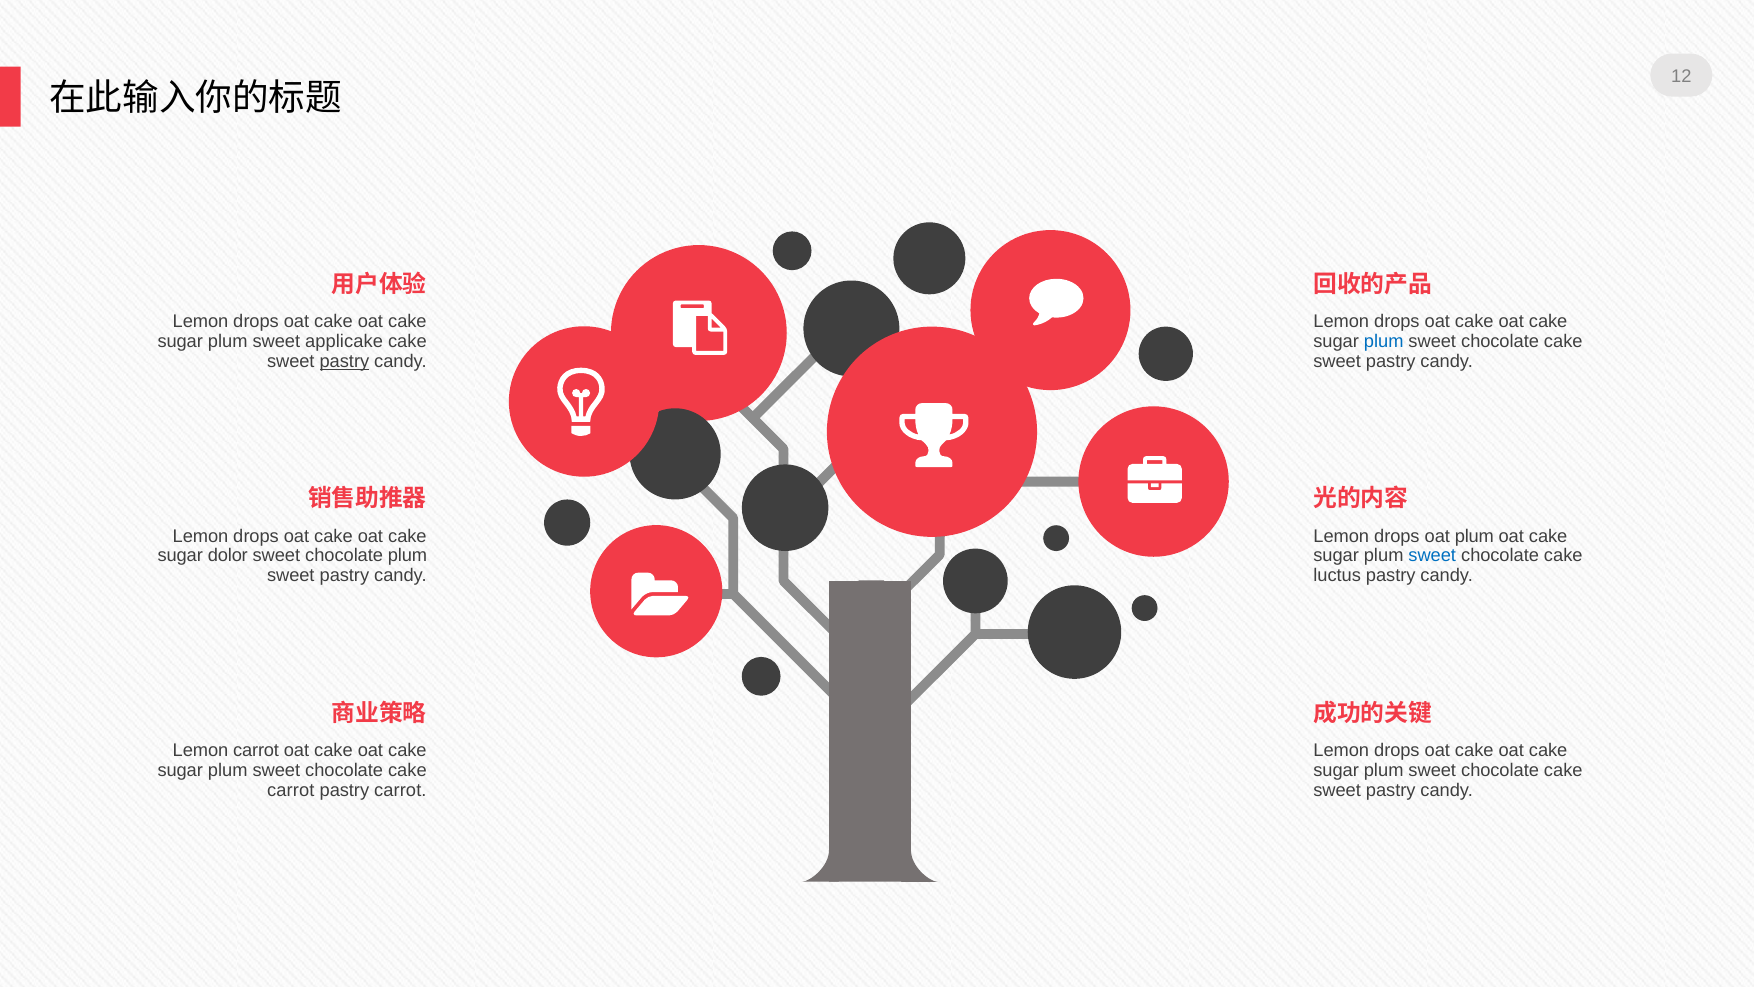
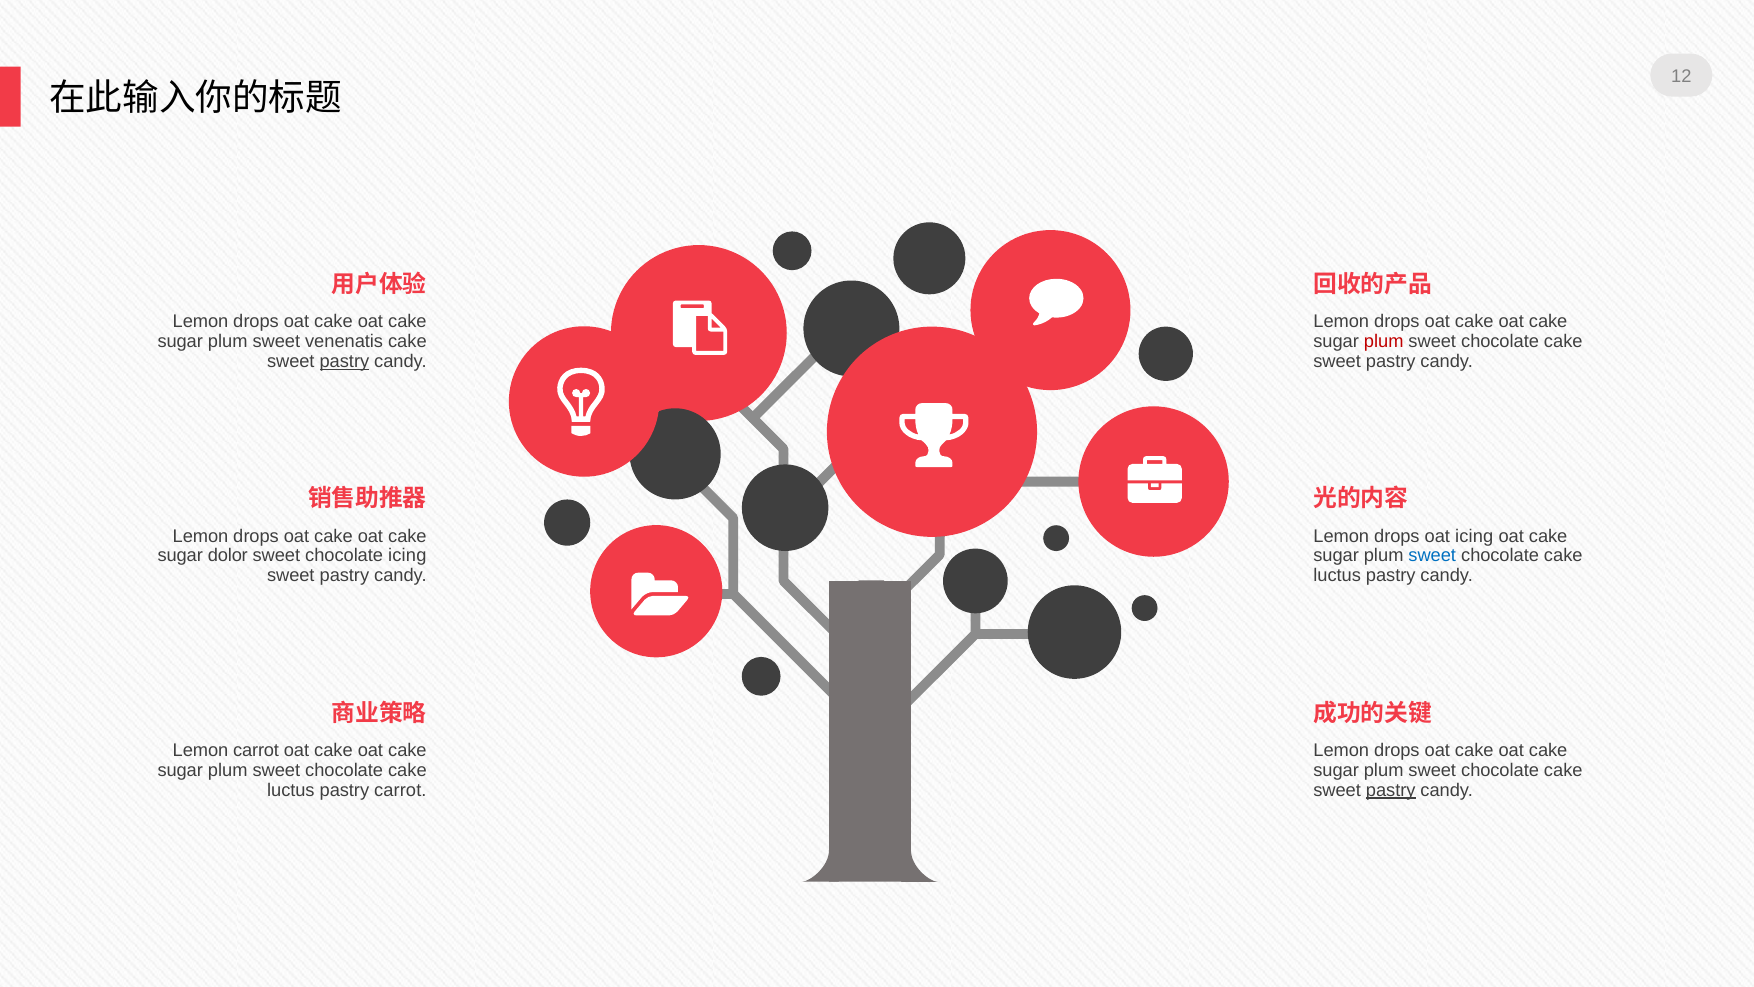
applicake: applicake -> venenatis (344, 341)
plum colour: blue -> red (1384, 341)
oat plum: plum -> icing (1474, 536)
chocolate plum: plum -> icing (407, 556)
carrot: carrot -> luctus (291, 790)
pastry underline: none -> present (1391, 790)
